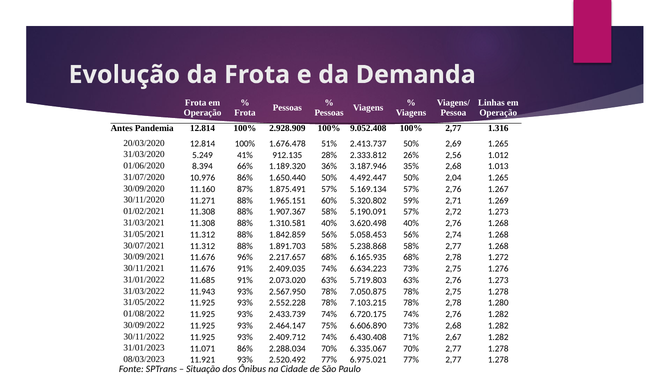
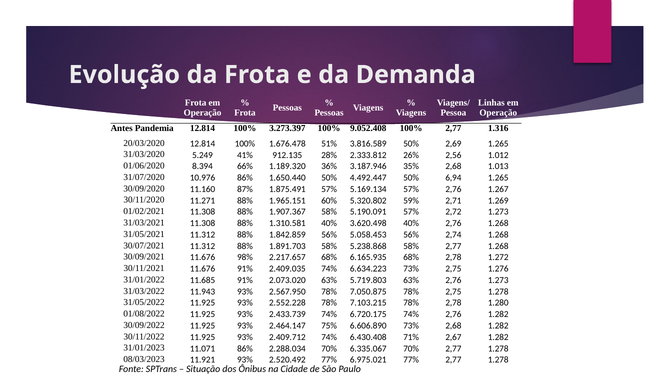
2.928.909: 2.928.909 -> 3.273.397 (287, 128)
2.413.737: 2.413.737 -> 3.816.589 (368, 144)
2,04: 2,04 -> 6,94 (453, 178)
96%: 96% -> 98% (245, 257)
